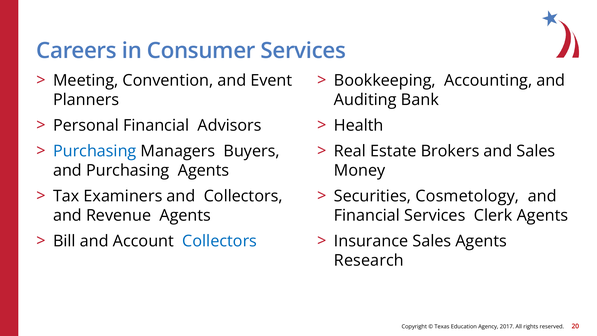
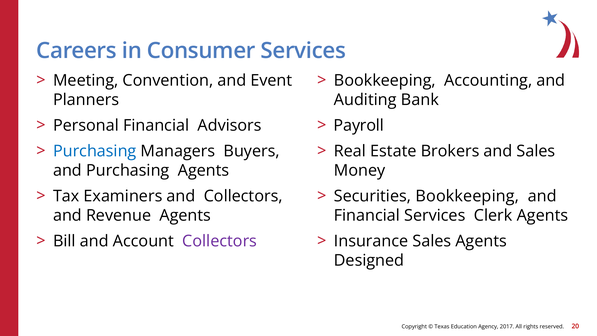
Health: Health -> Payroll (359, 125)
Securities Cosmetology: Cosmetology -> Bookkeeping (467, 196)
Collectors colour: blue -> purple (220, 241)
Research: Research -> Designed (369, 260)
